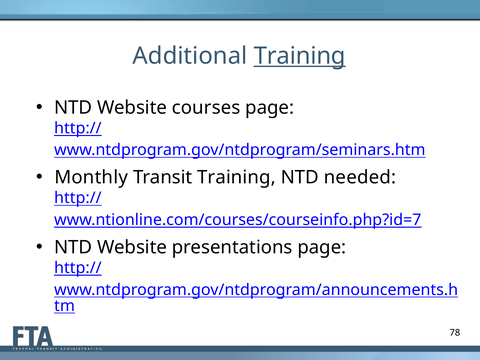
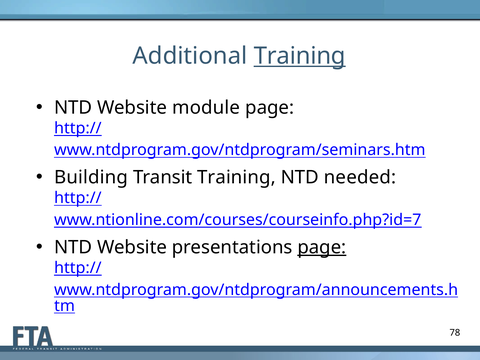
courses: courses -> module (206, 108)
Monthly: Monthly -> Building (91, 177)
page underline: none -> present (322, 247)
